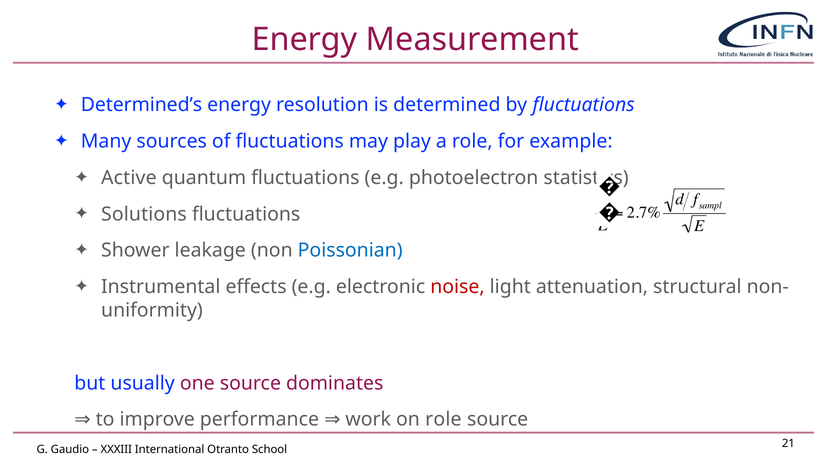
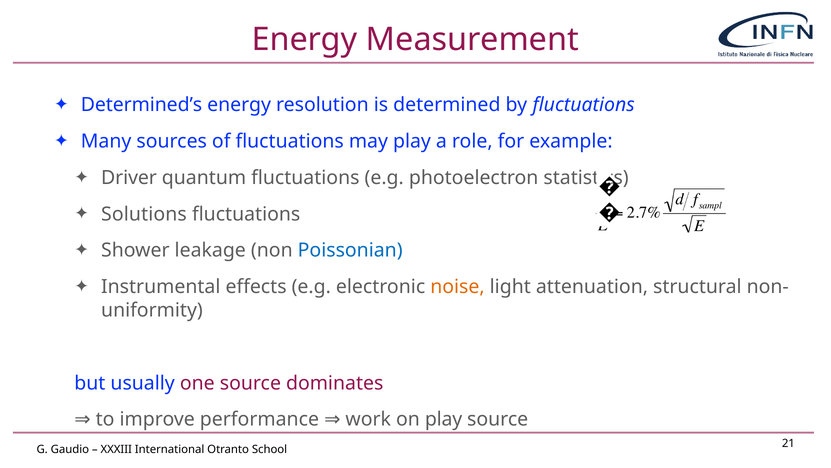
Active: Active -> Driver (129, 177)
noise colour: red -> orange (457, 287)
on role: role -> play (444, 419)
